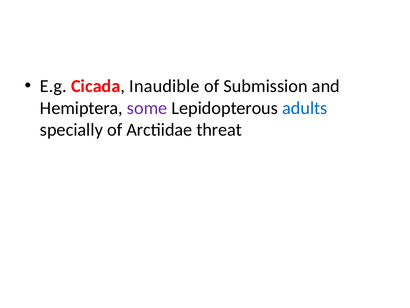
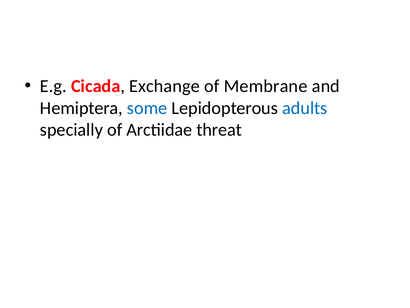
Inaudible: Inaudible -> Exchange (164, 86)
Submission: Submission -> Membrane (266, 86)
some colour: purple -> blue (147, 108)
